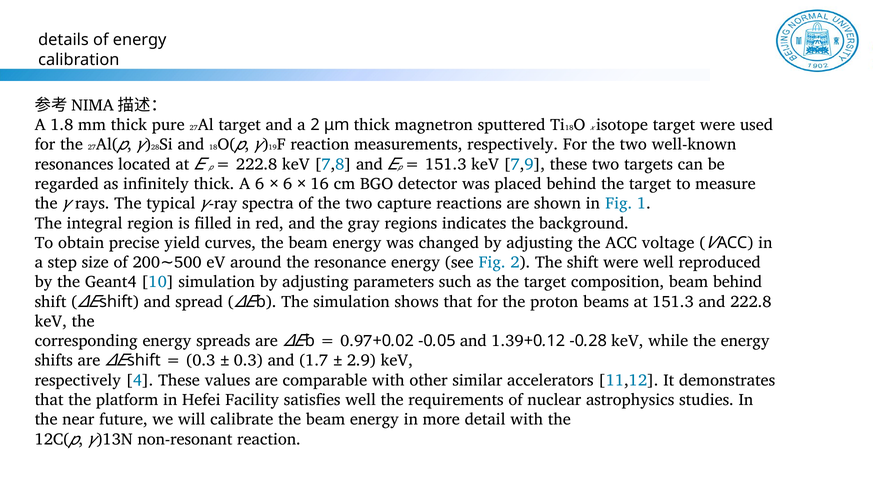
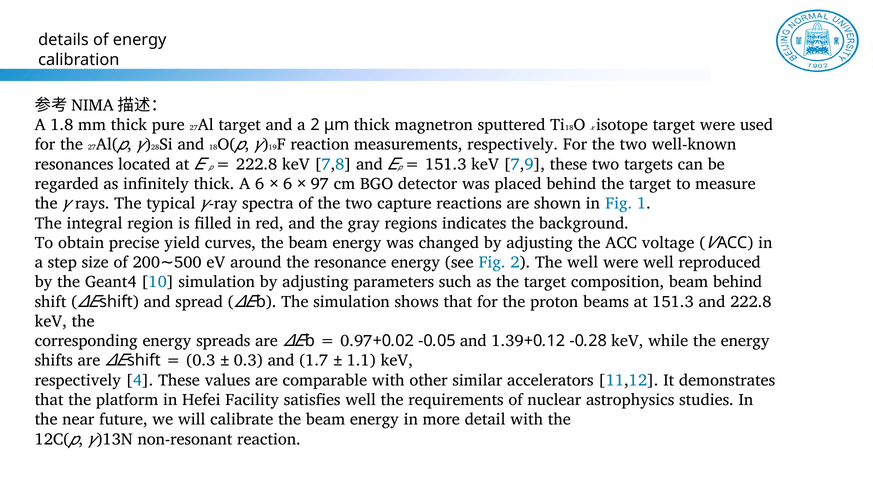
16: 16 -> 97 (320, 184)
The shift: shift -> well (583, 262)
2.9: 2.9 -> 1.1 (361, 361)
